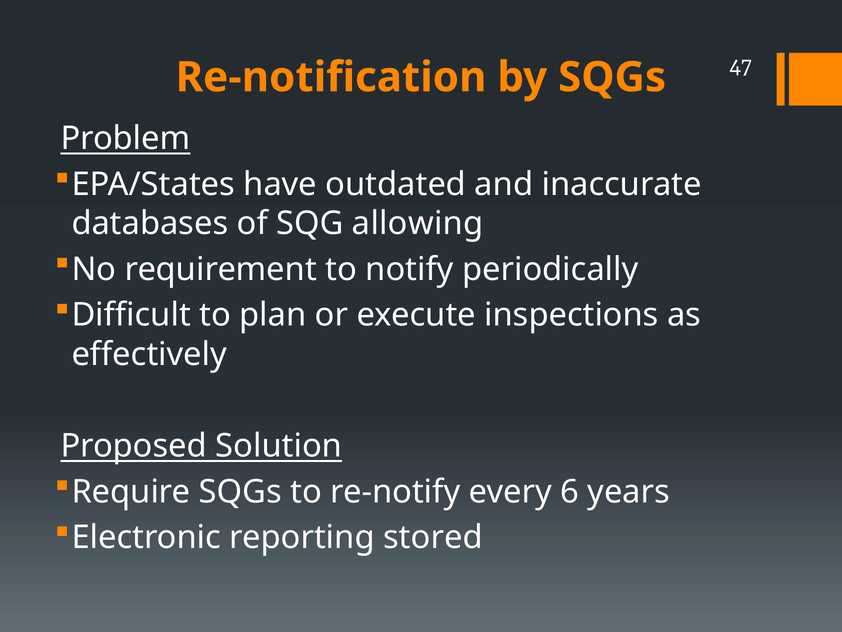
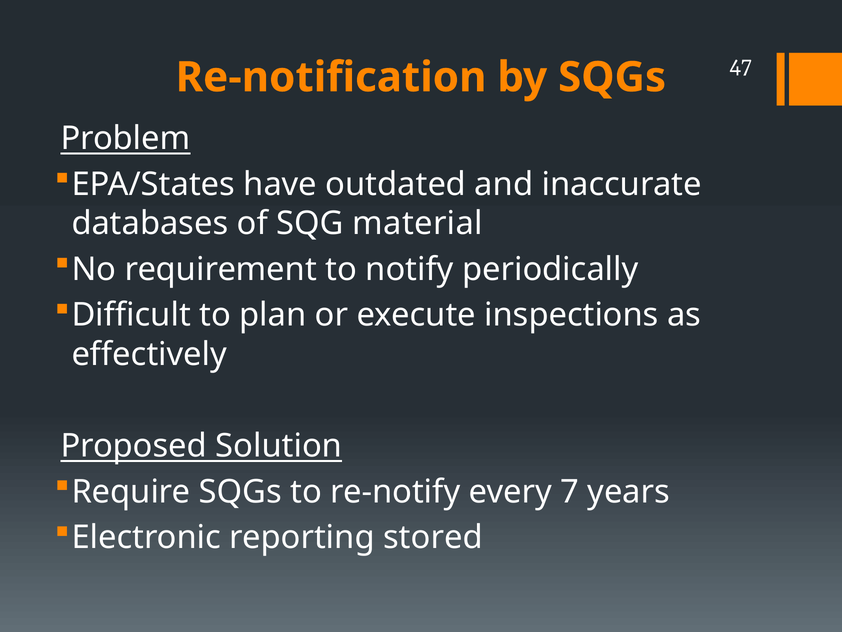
allowing: allowing -> material (418, 223)
6: 6 -> 7 (570, 491)
